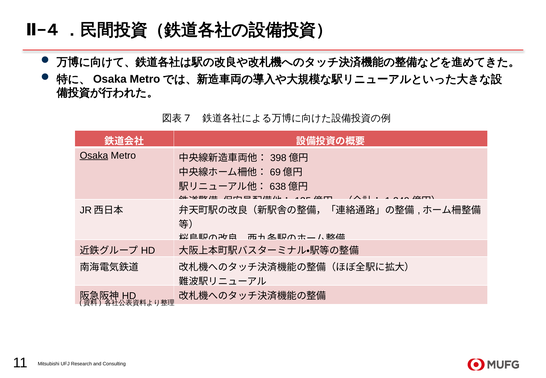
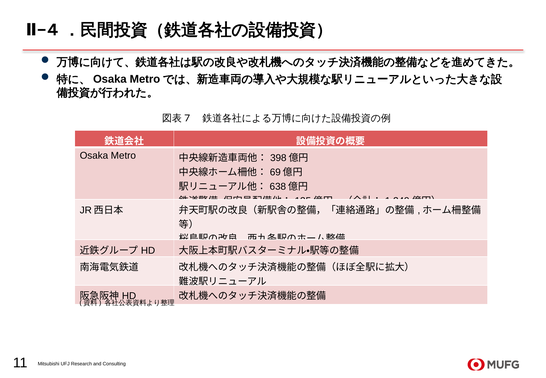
Osaka underline: present -> none (94, 156)
